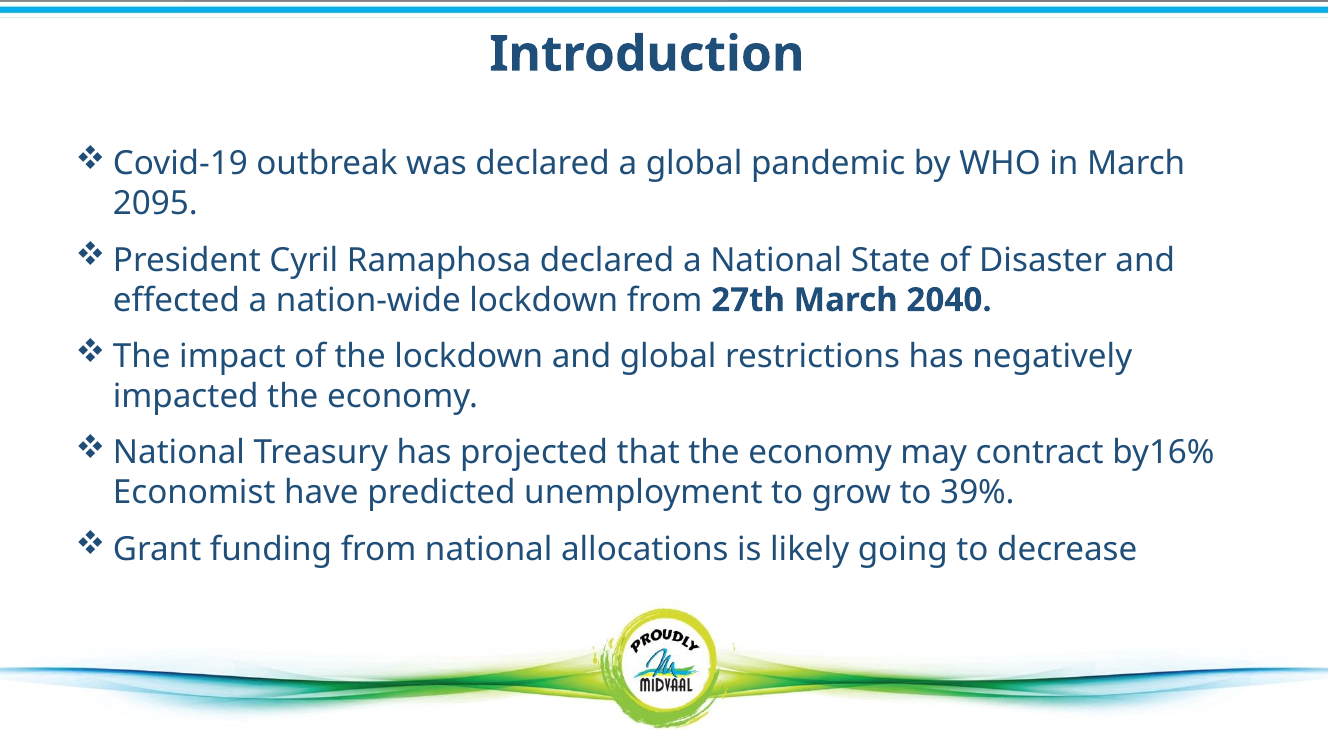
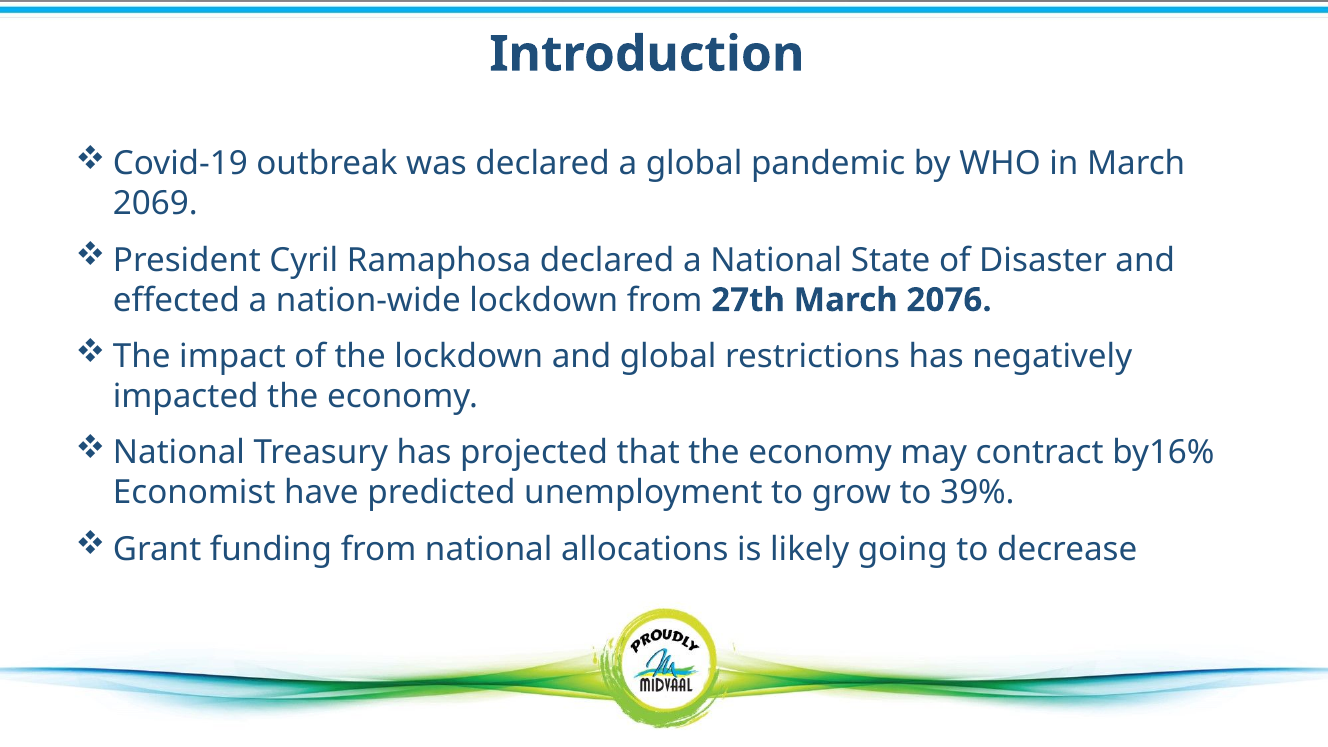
2095: 2095 -> 2069 (155, 204)
2040: 2040 -> 2076 (949, 300)
